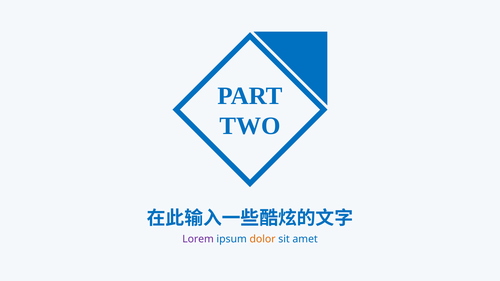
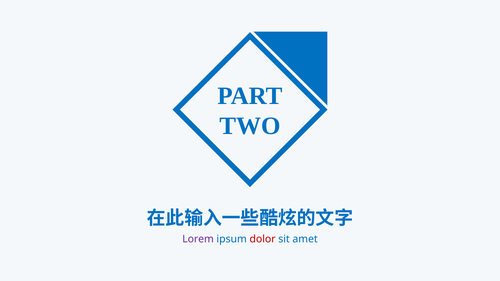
dolor colour: orange -> red (263, 239)
